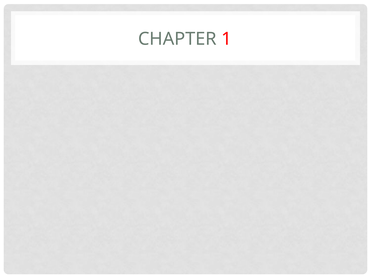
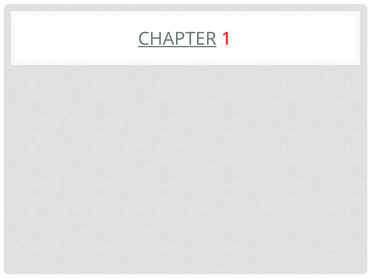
CHAPTER underline: none -> present (177, 39)
